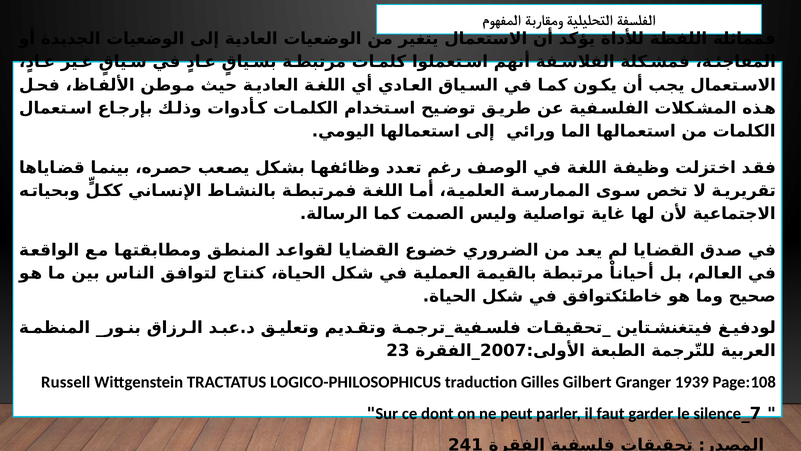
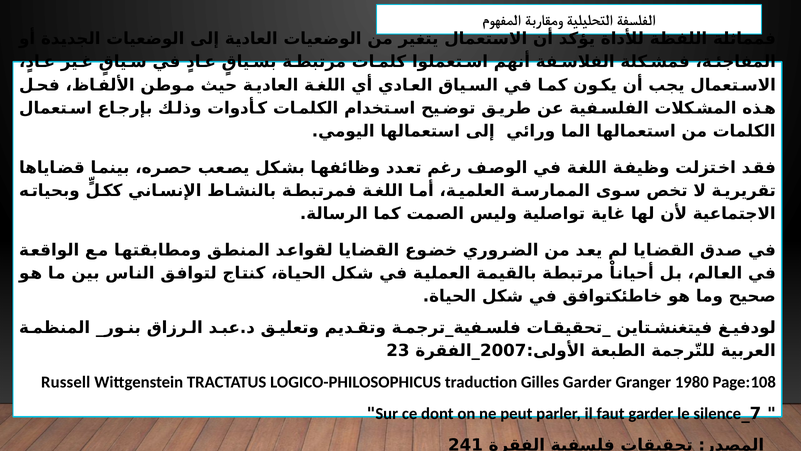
Gilles Gilbert: Gilbert -> Garder (587, 382)
1939: 1939 -> 1980 (692, 382)
